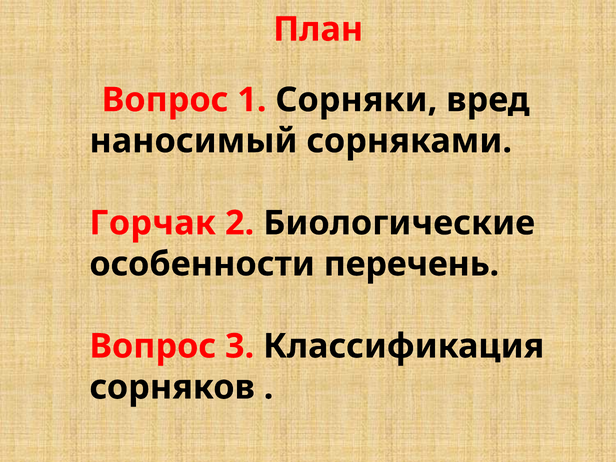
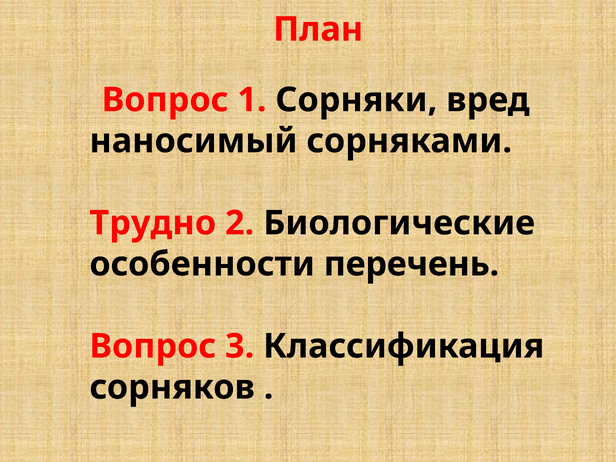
Горчак: Горчак -> Трудно (153, 223)
